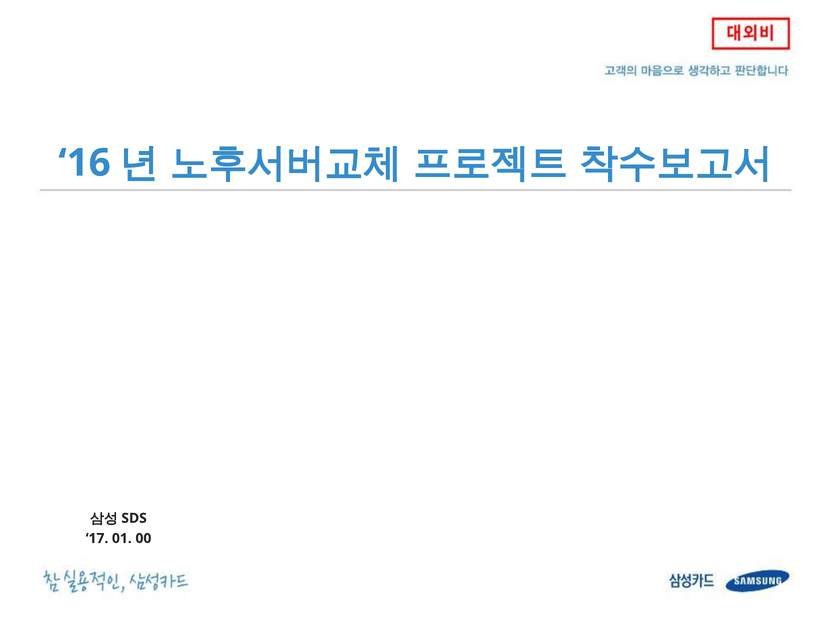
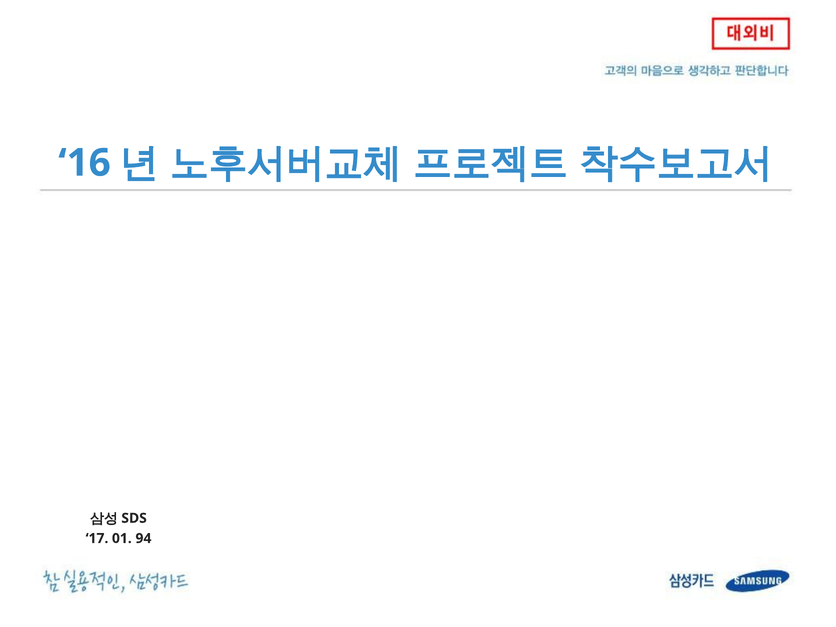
00: 00 -> 94 (143, 538)
